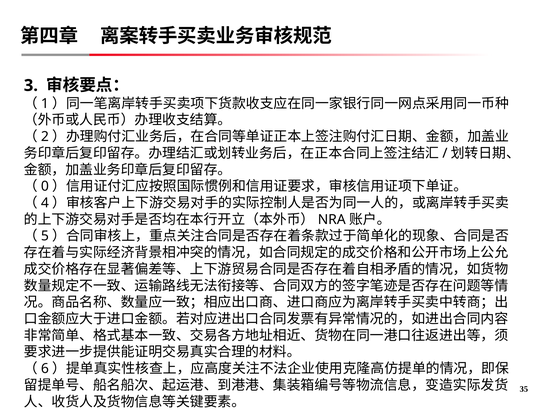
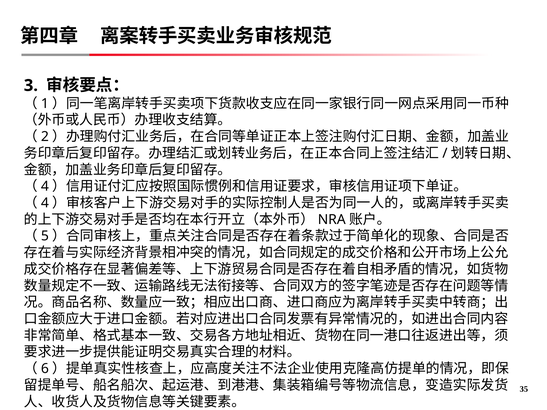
0: 0 -> 4 (45, 186)
